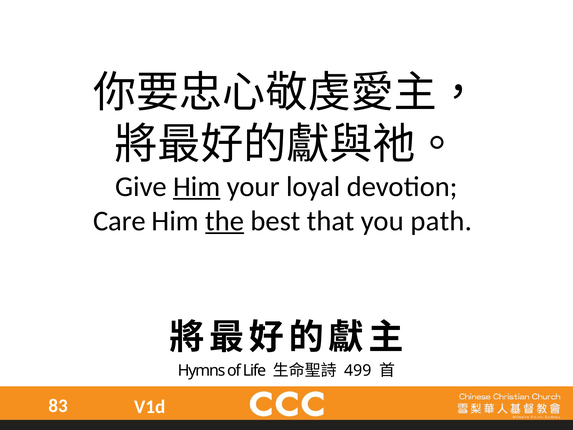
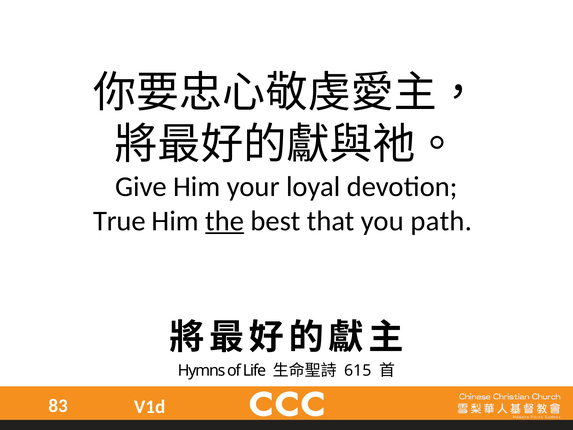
Him underline: present -> none (197, 186)
Care: Care -> True (119, 221)
499: 499 -> 615 (358, 370)
